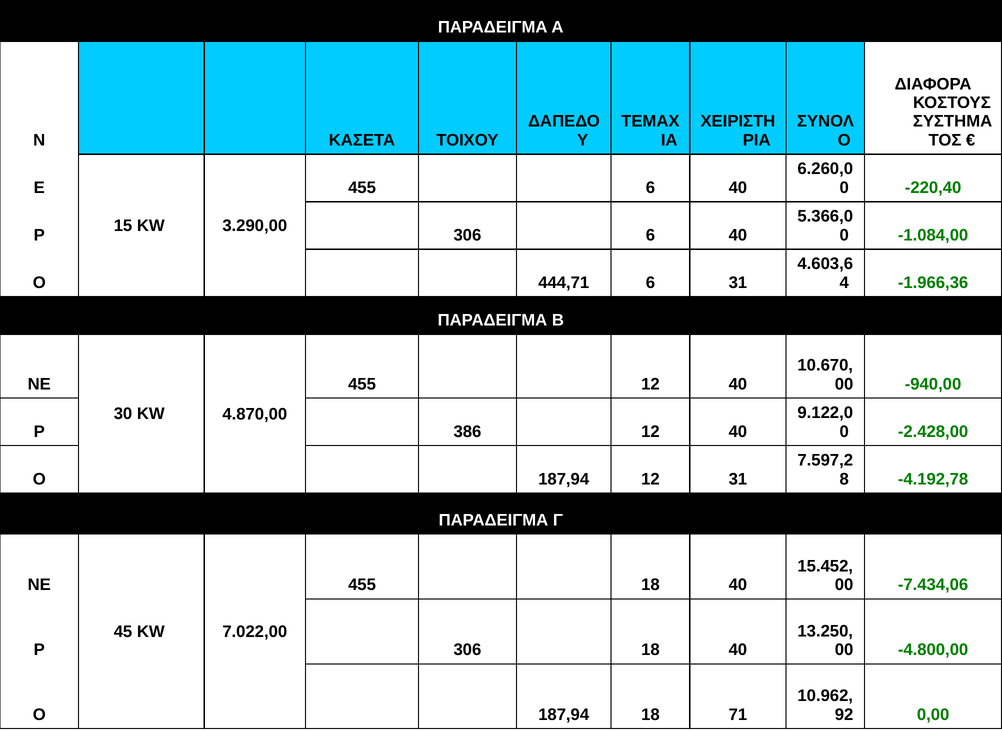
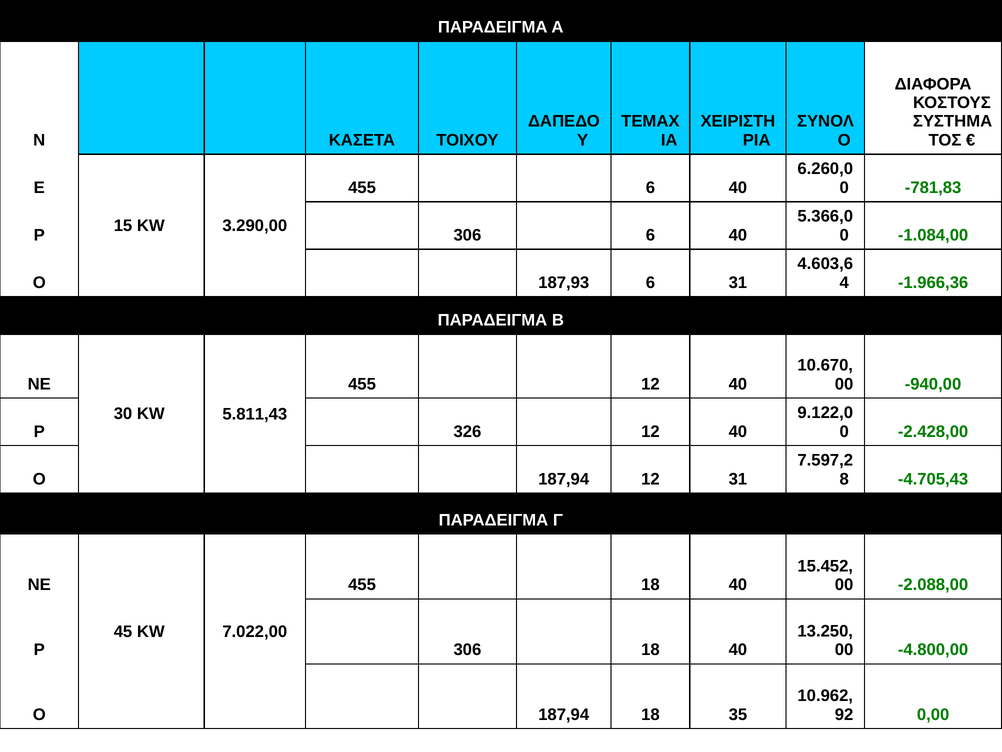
-220,40: -220,40 -> -781,83 (933, 188)
444,71: 444,71 -> 187,93 (564, 282)
4.870,00: 4.870,00 -> 5.811,43 (255, 414)
386: 386 -> 326 (467, 431)
-4.192,78: -4.192,78 -> -4.705,43 (933, 479)
-7.434,06: -7.434,06 -> -2.088,00 (933, 585)
71: 71 -> 35 (738, 714)
